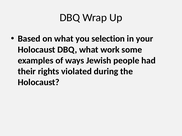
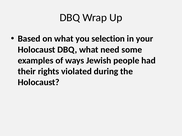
work: work -> need (110, 50)
